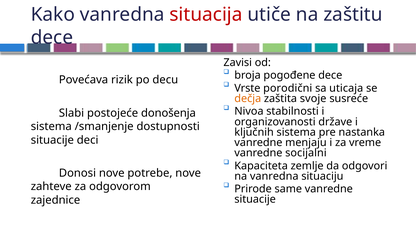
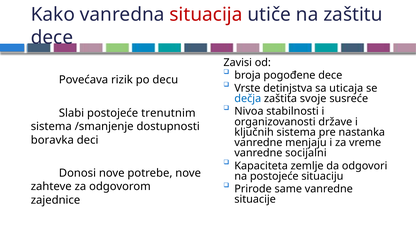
porodični: porodični -> detinjstva (288, 88)
dečja colour: orange -> blue (248, 99)
donošenja: donošenja -> trenutnim (168, 113)
situacije: situacije -> boravka (52, 140)
na vanredna: vanredna -> postojeće (274, 176)
